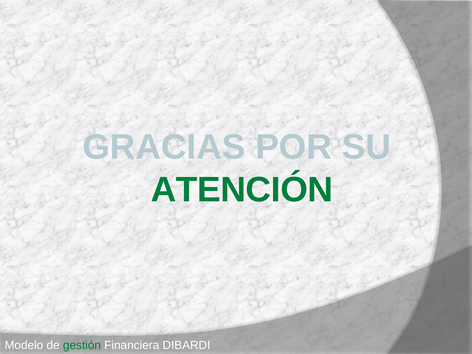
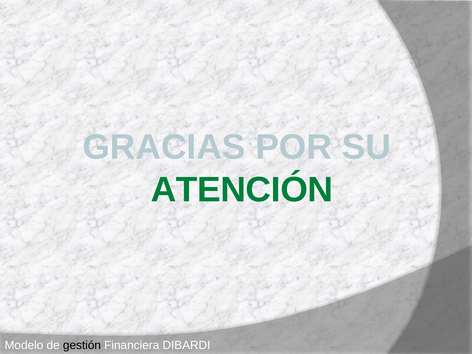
gestión colour: green -> black (82, 345)
